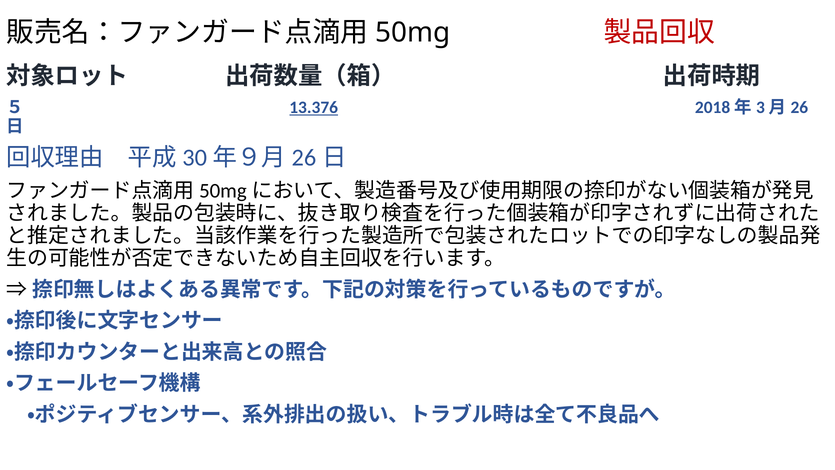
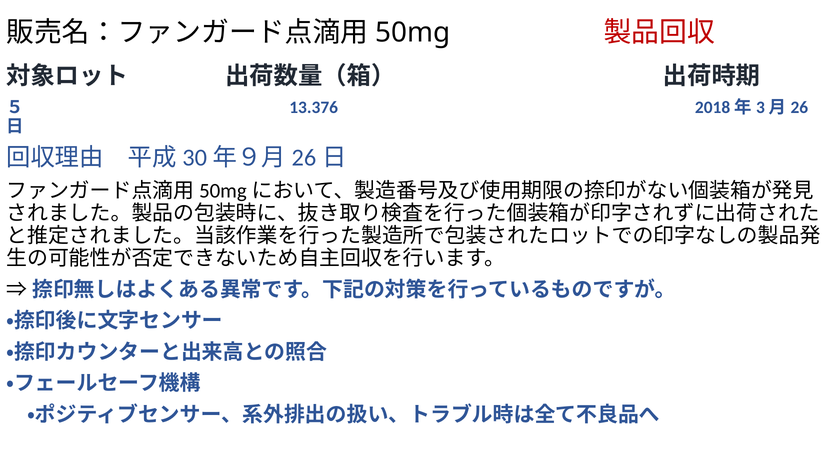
13.376 underline: present -> none (314, 107)
